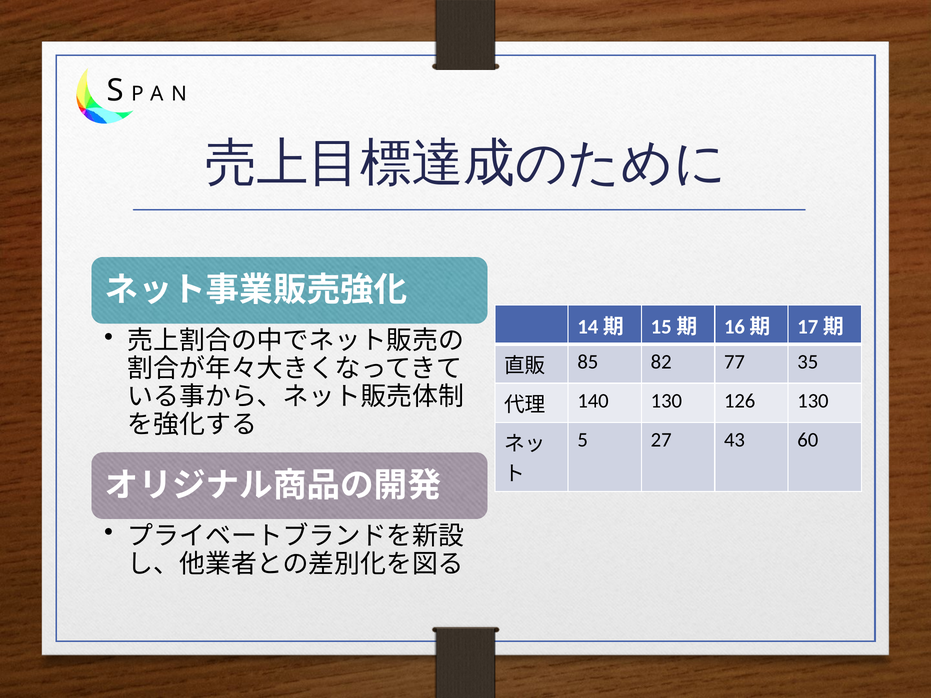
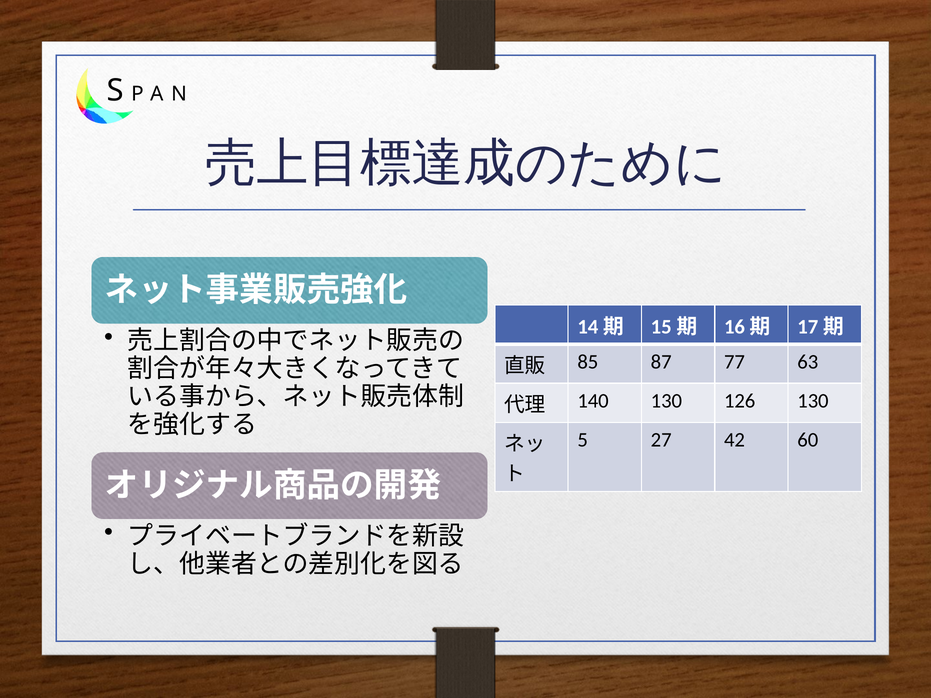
82: 82 -> 87 (661, 362)
35: 35 -> 63 (808, 362)
43: 43 -> 42 (734, 440)
